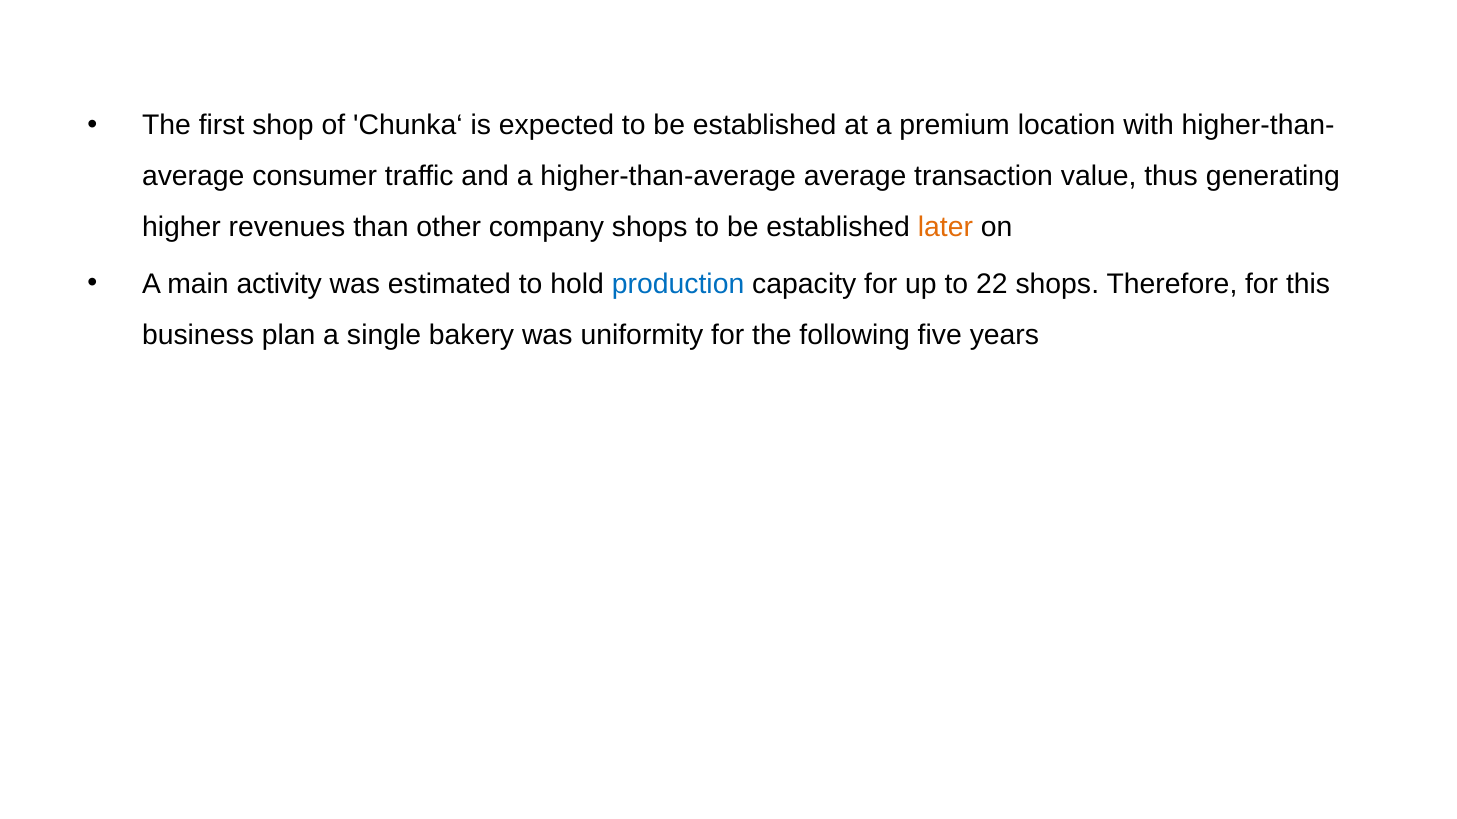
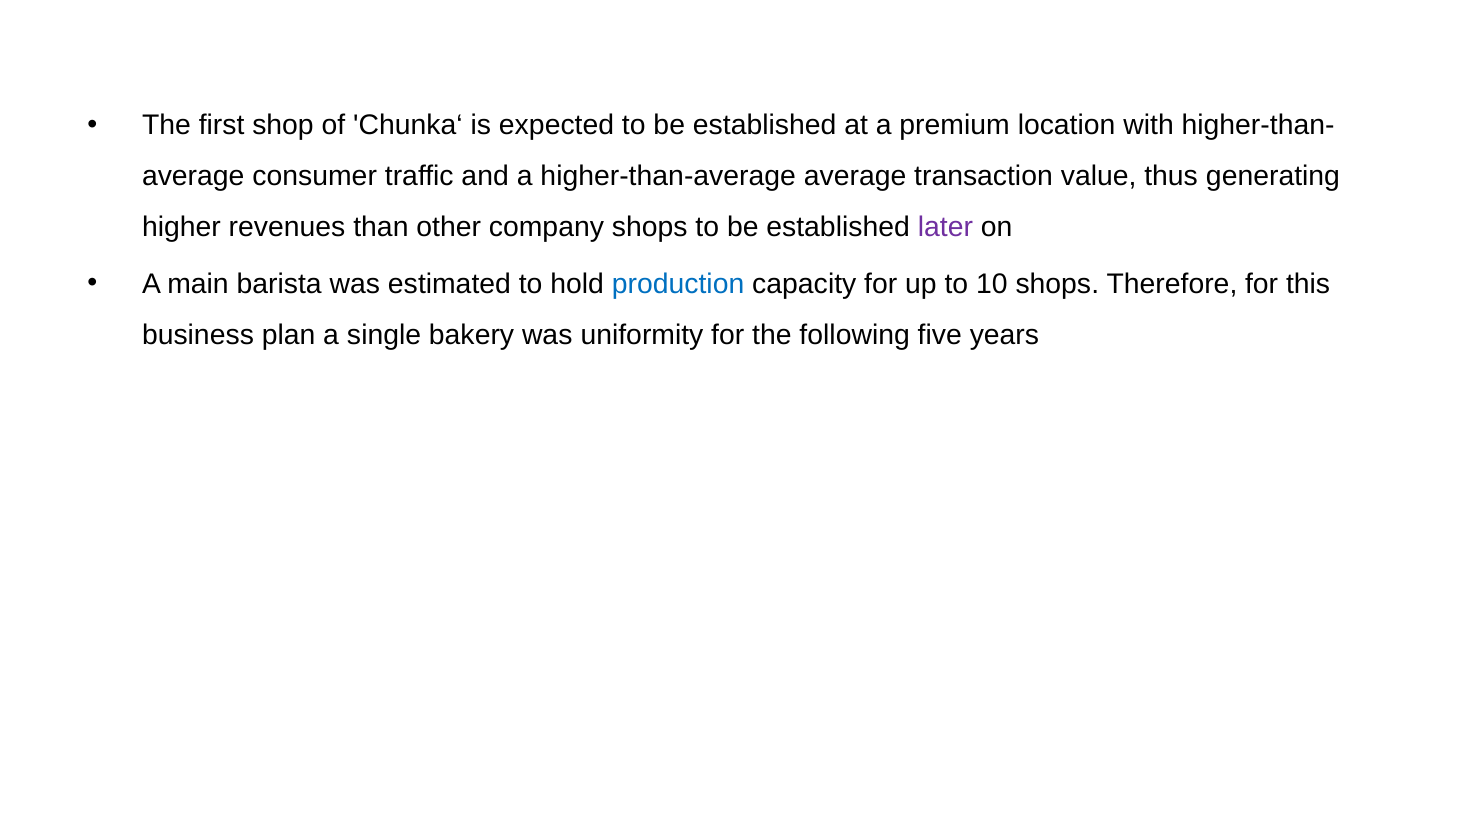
later colour: orange -> purple (945, 228)
activity: activity -> barista (279, 284)
22: 22 -> 10 (992, 284)
